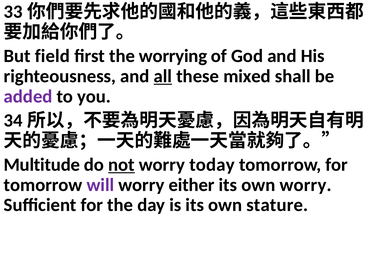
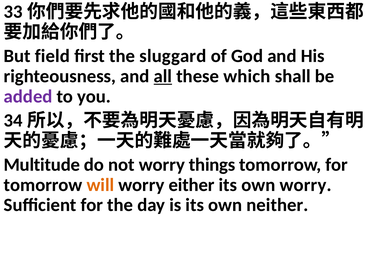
worrying: worrying -> sluggard (173, 56)
mixed: mixed -> which (247, 76)
not underline: present -> none (121, 165)
today: today -> things (212, 165)
will colour: purple -> orange (100, 185)
stature: stature -> neither (277, 205)
